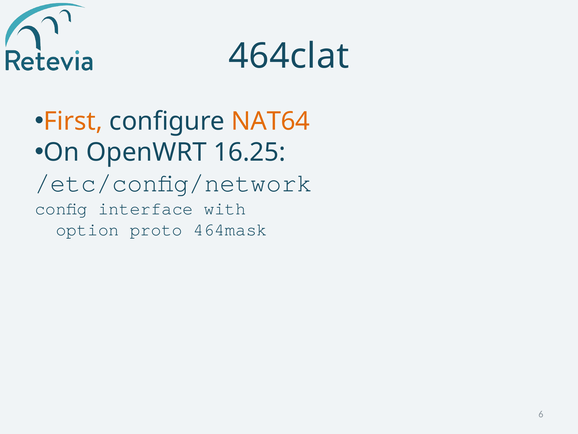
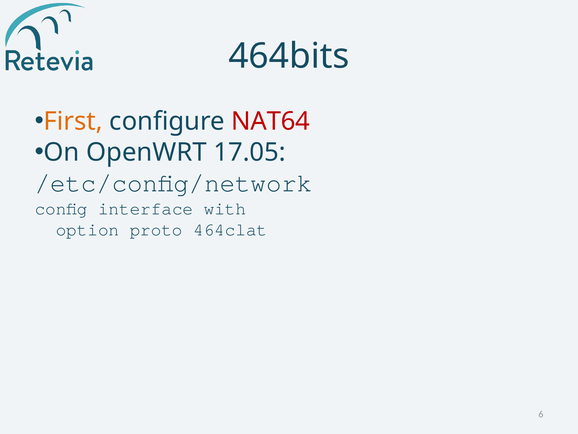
464clat: 464clat -> 464bits (289, 56)
NAT64 colour: orange -> red (271, 121)
16.25: 16.25 -> 17.05 (250, 152)
464mask: 464mask -> 464clat (230, 230)
